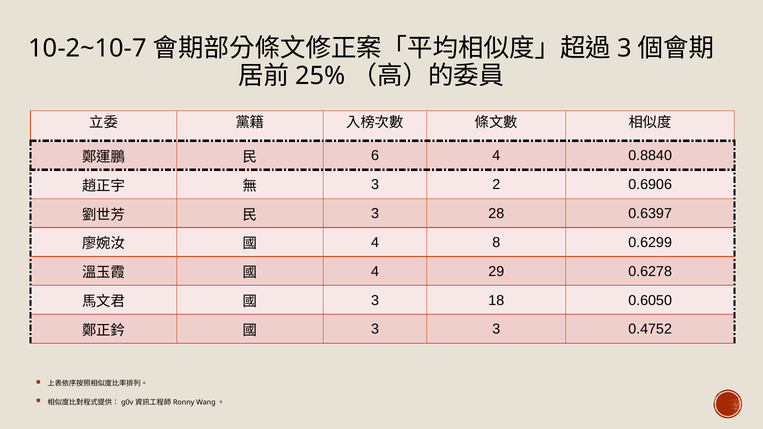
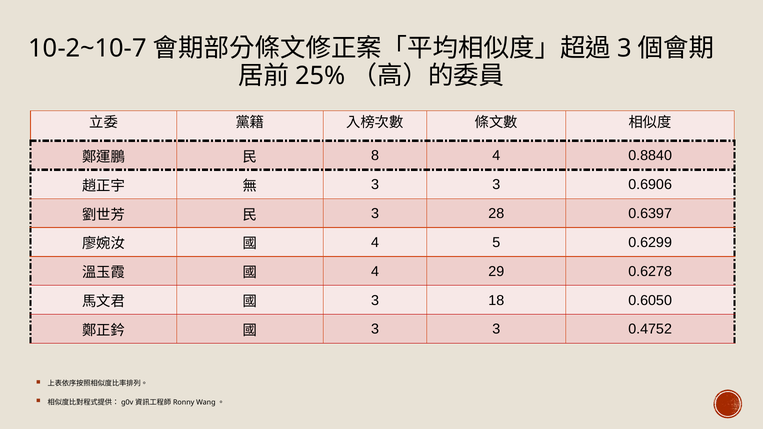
6: 6 -> 8 (375, 156)
2: 2 -> 3 (496, 185)
8: 8 -> 5 (496, 243)
